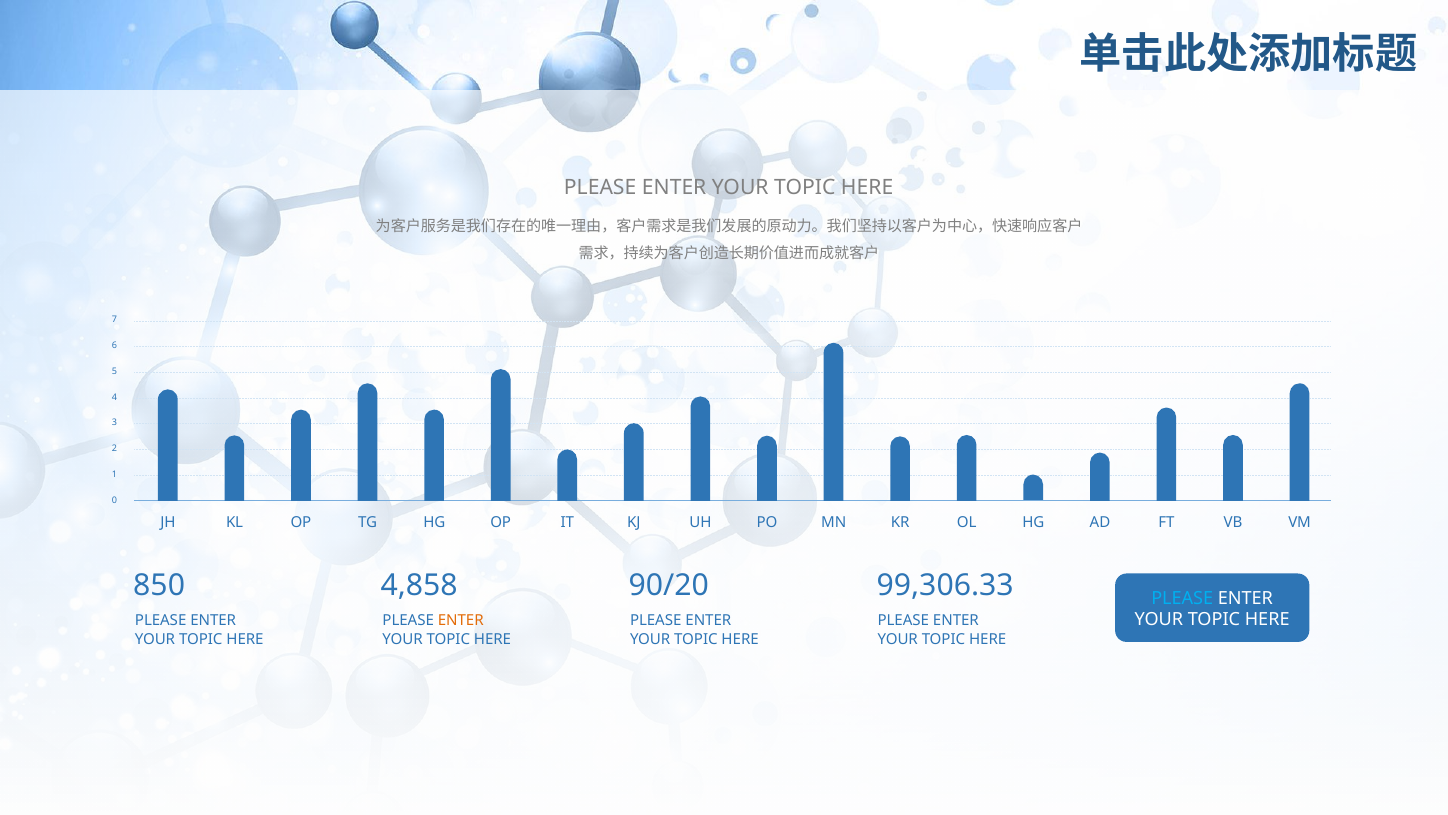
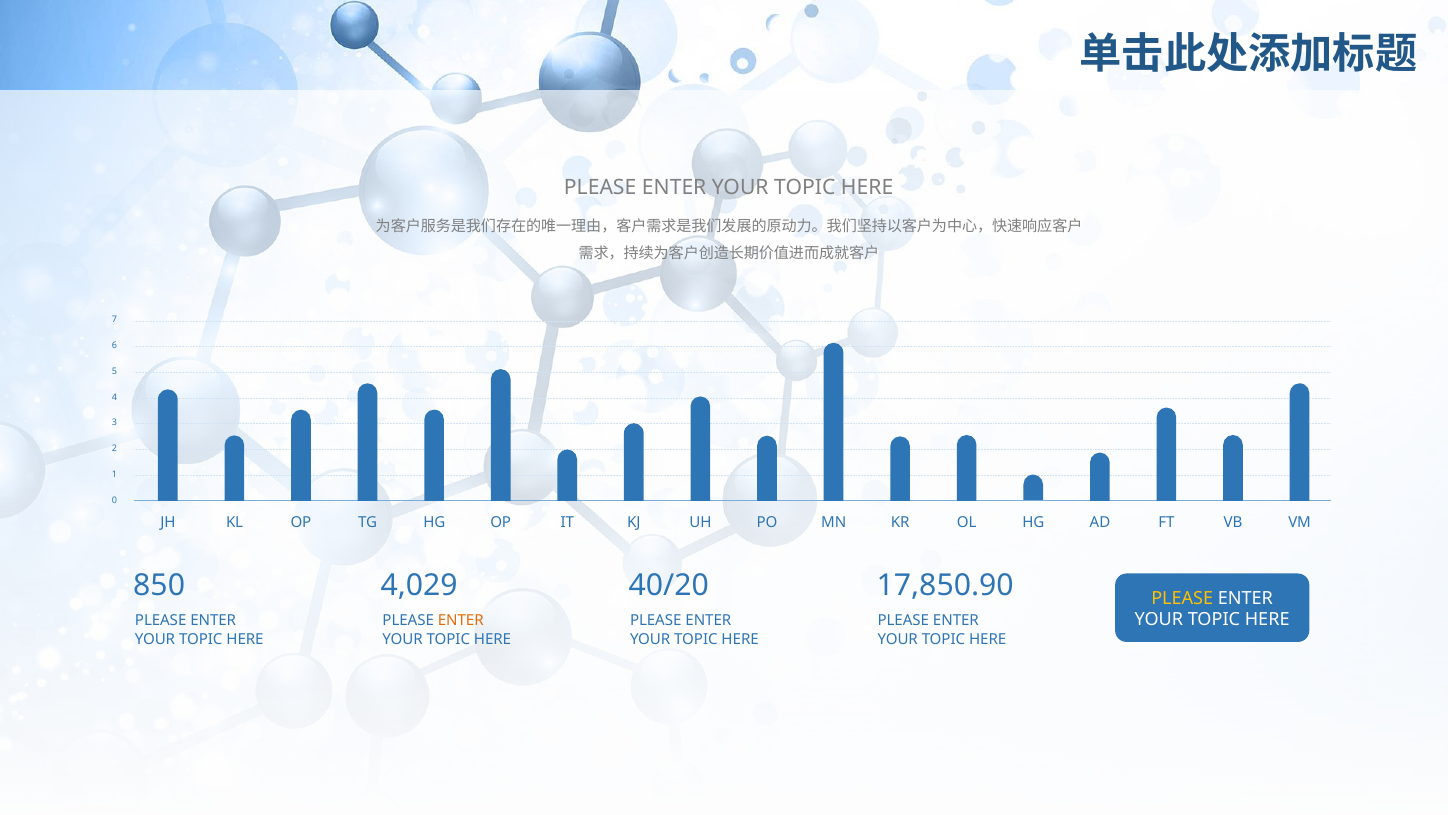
4,858: 4,858 -> 4,029 (419, 585)
90/20: 90/20 -> 40/20 (669, 585)
99,306.33: 99,306.33 -> 17,850.90 (945, 585)
PLEASE colour: light blue -> yellow (1182, 598)
